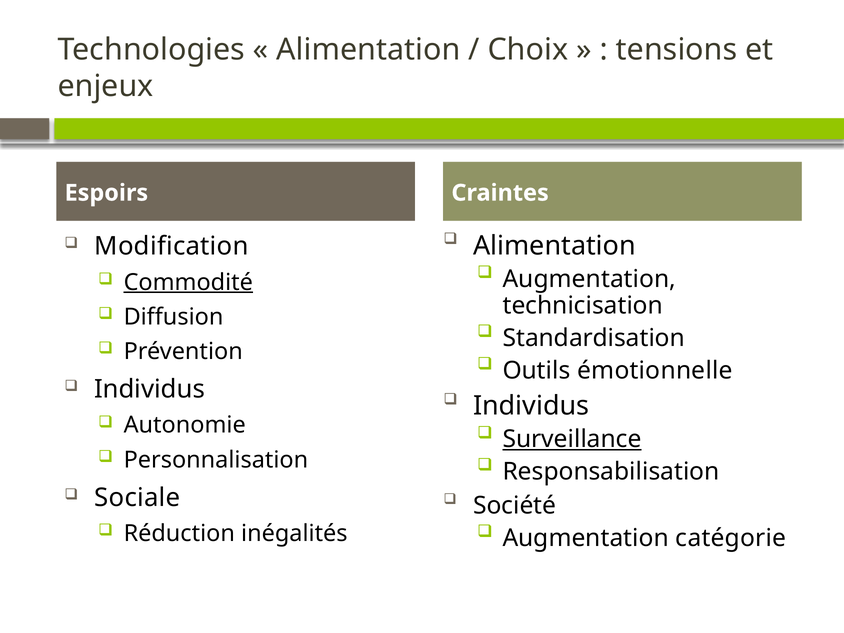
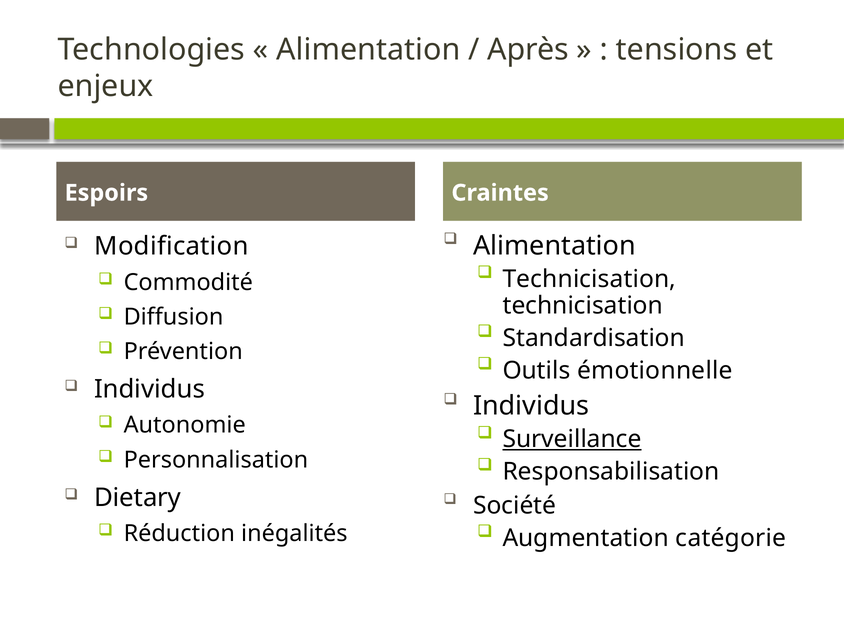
Choix: Choix -> Après (528, 50)
Augmentation: Augmentation -> Technicisation (589, 279)
Commodité underline: present -> none (188, 282)
Sociale: Sociale -> Dietary (138, 498)
